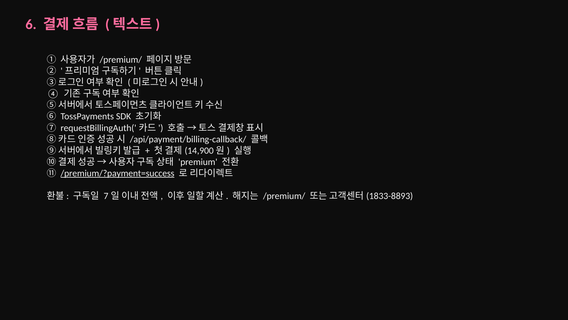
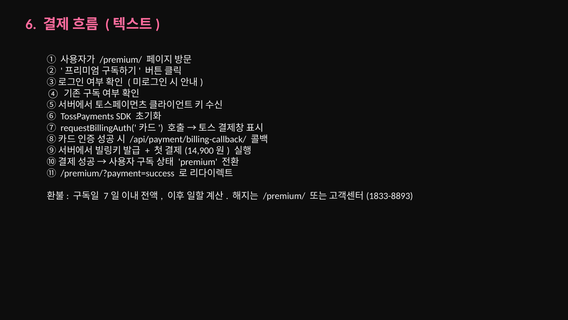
/premium/?payment=success underline: present -> none (117, 173)
